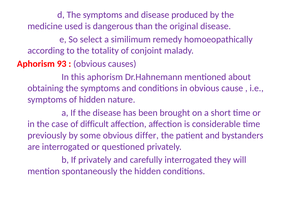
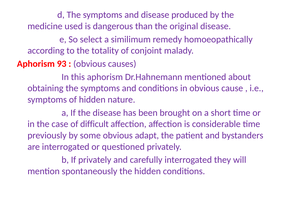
differ: differ -> adapt (147, 135)
